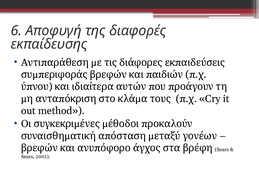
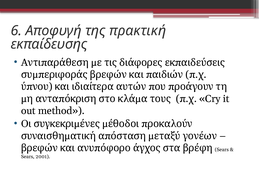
διαφορές: διαφορές -> πρακτική (138, 31)
